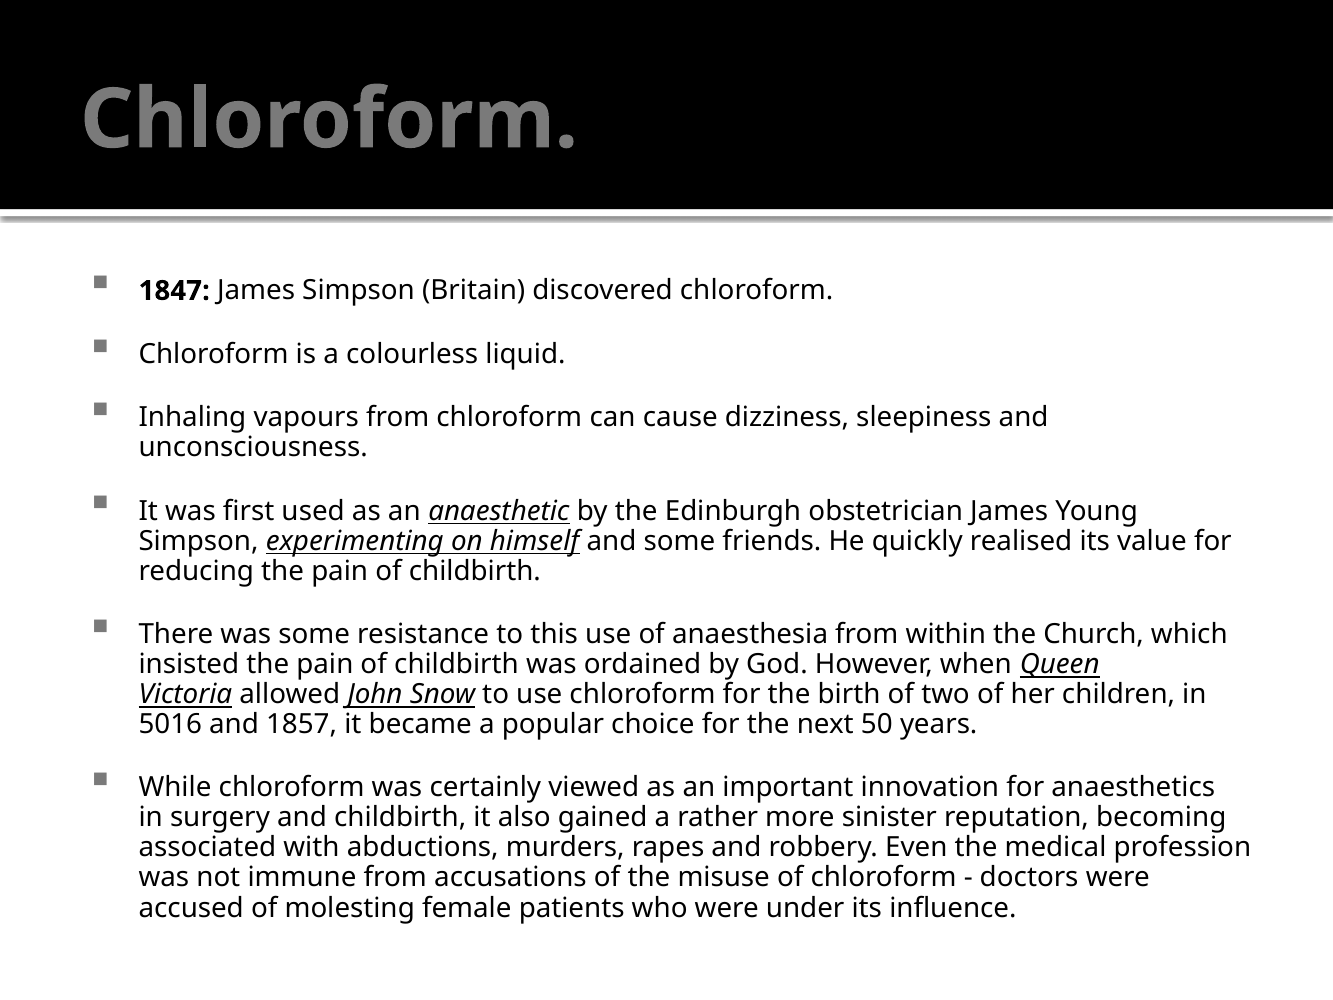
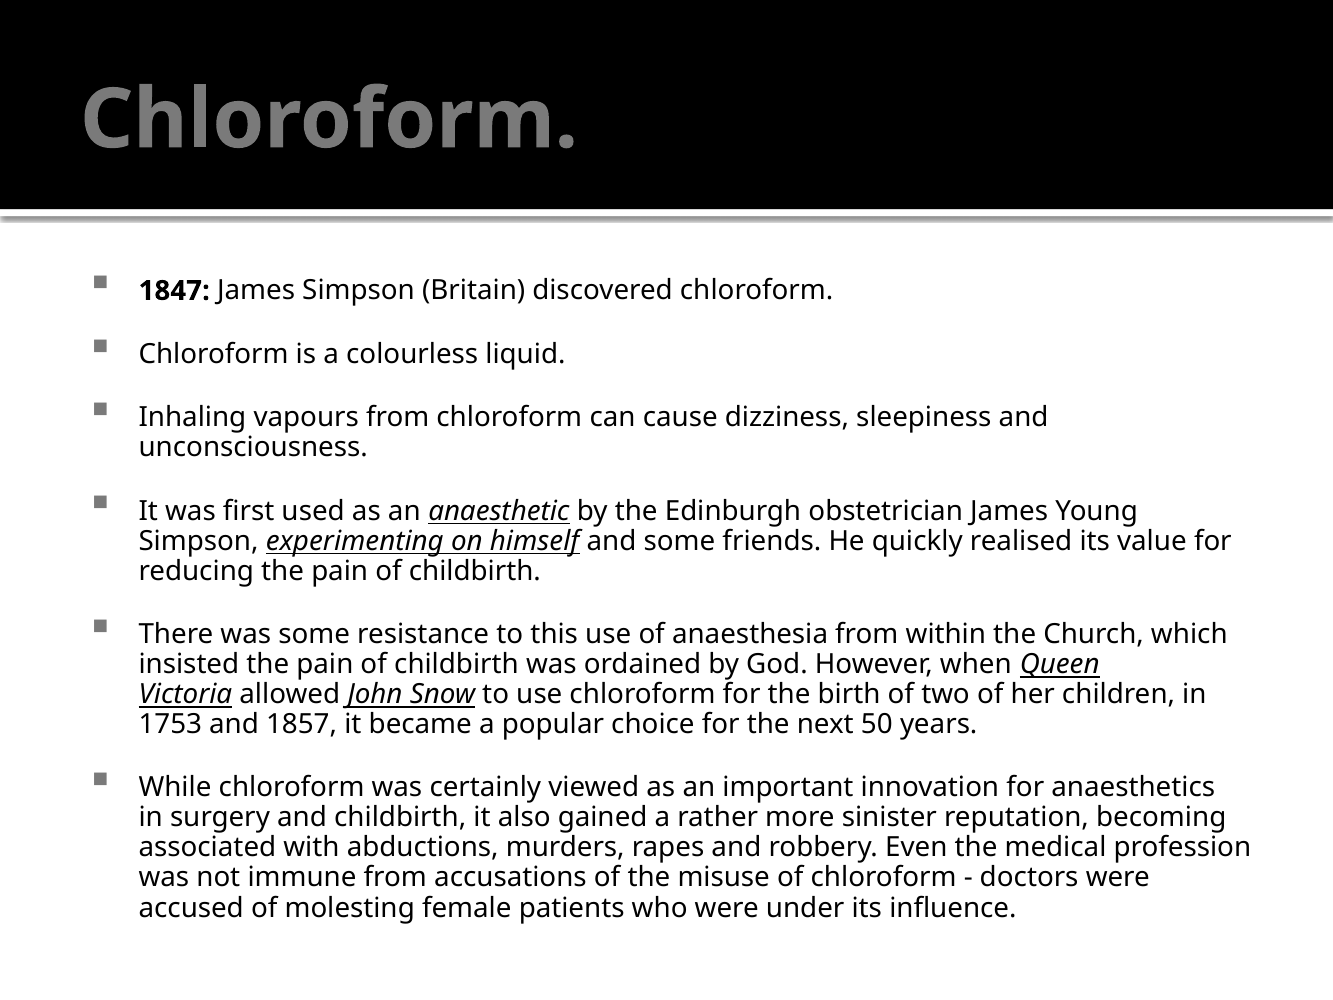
5016: 5016 -> 1753 (170, 724)
